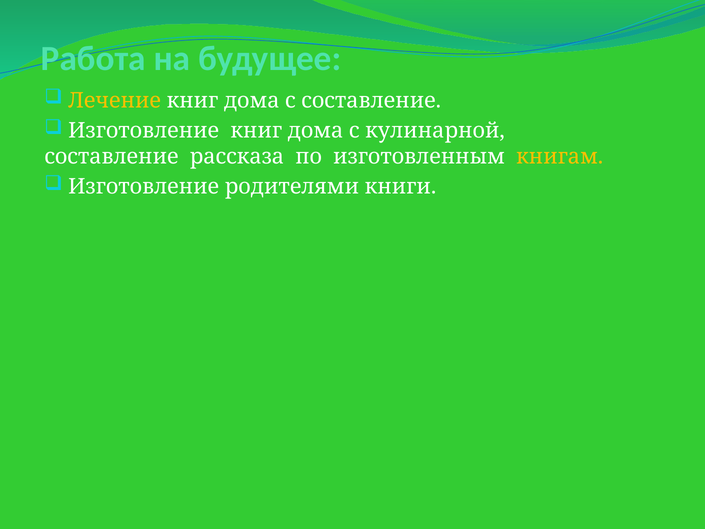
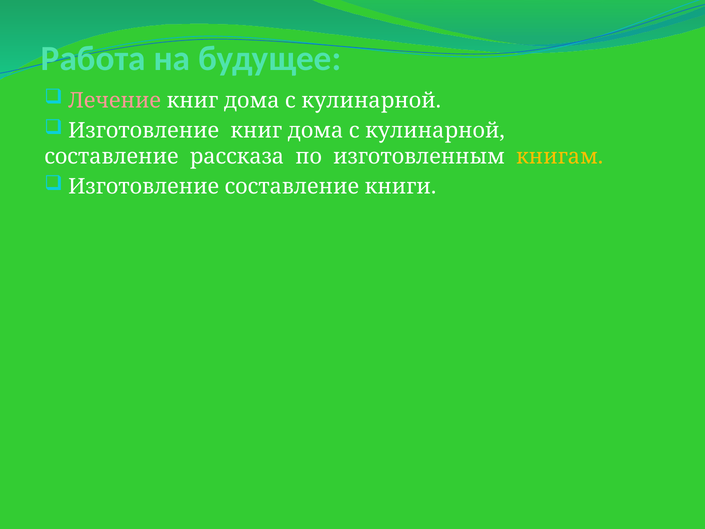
Лечение colour: yellow -> pink (115, 101)
составление: составление -> кулинарной (371, 101)
Изготовление родителями: родителями -> составление (292, 187)
